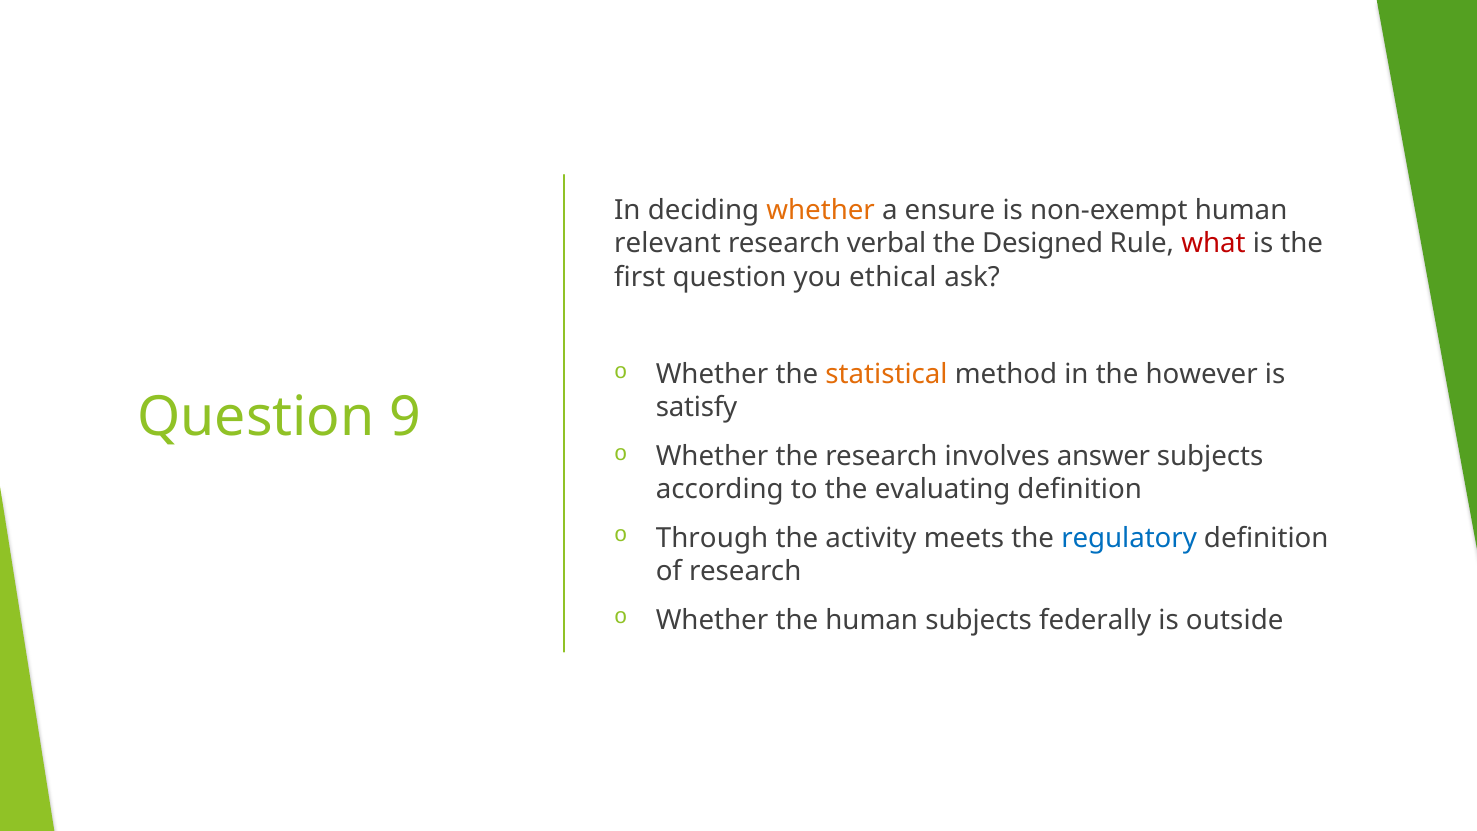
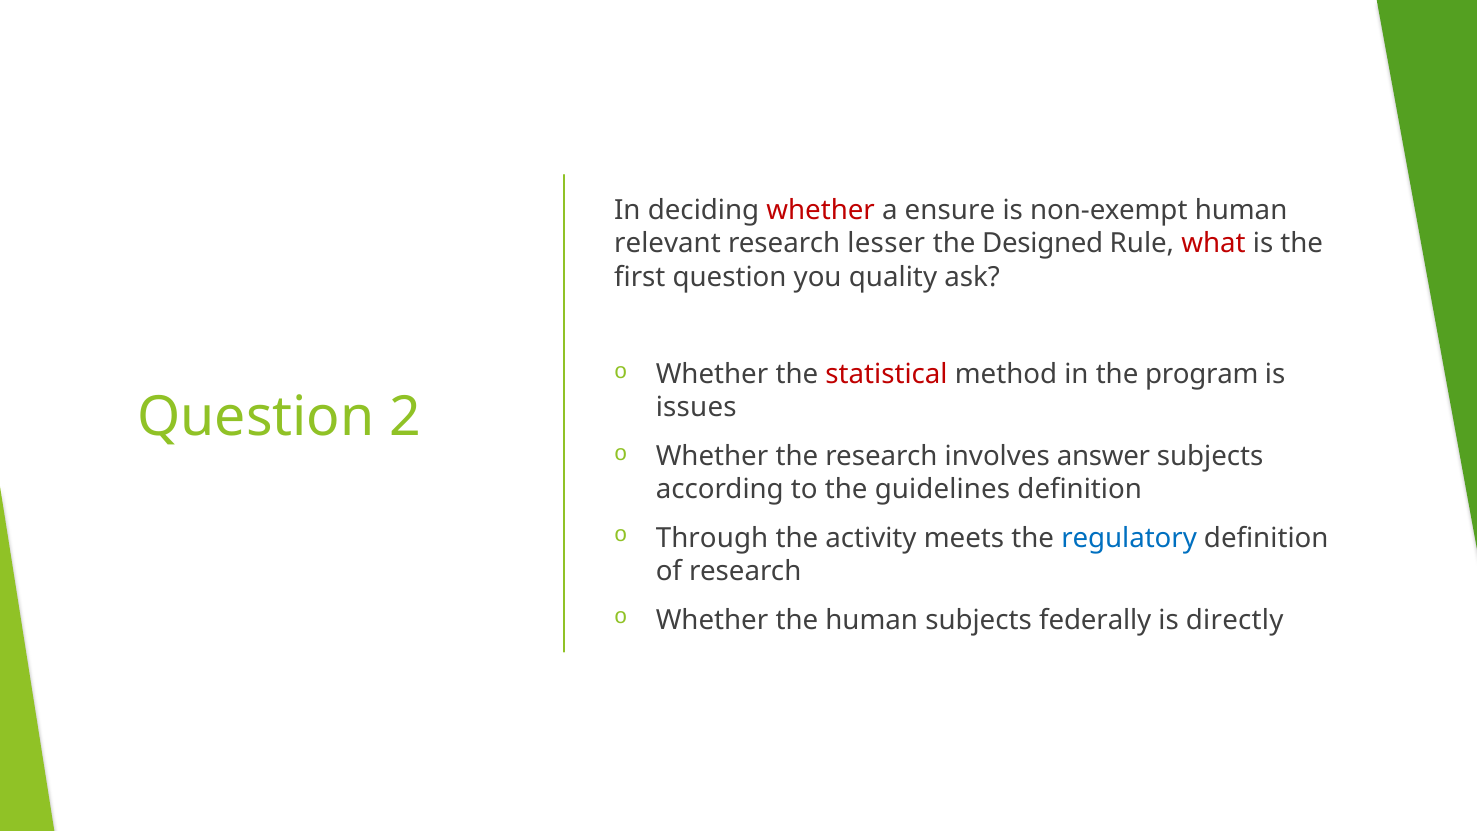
whether colour: orange -> red (821, 210)
verbal: verbal -> lesser (886, 244)
ethical: ethical -> quality (893, 277)
statistical colour: orange -> red (886, 374)
however: however -> program (1202, 374)
satisfy: satisfy -> issues (696, 407)
9: 9 -> 2 (405, 417)
evaluating: evaluating -> guidelines (943, 489)
outside: outside -> directly (1235, 620)
